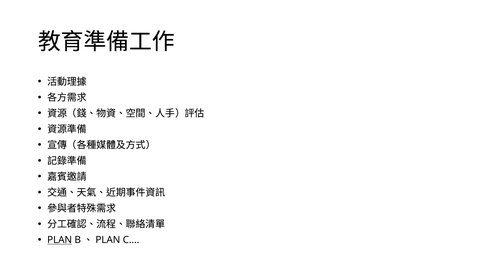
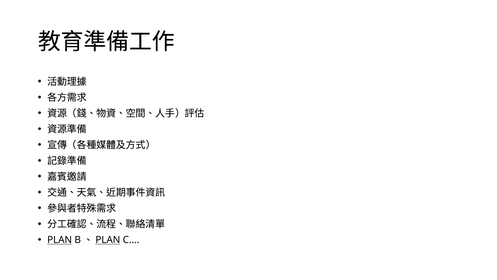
PLAN underline: none -> present (108, 240)
